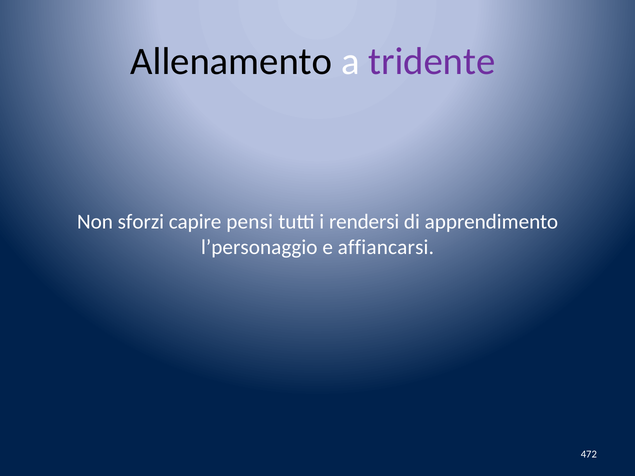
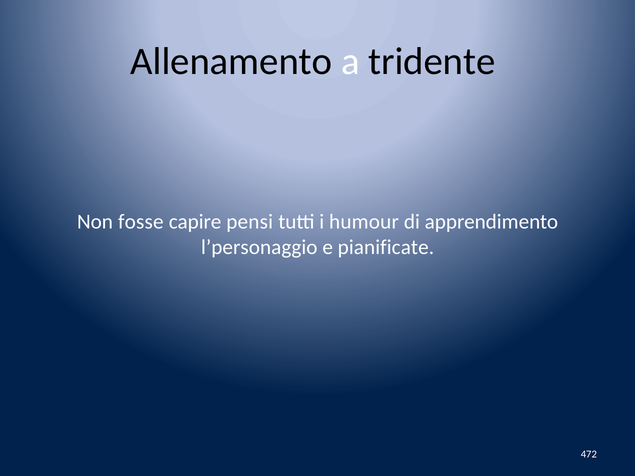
tridente colour: purple -> black (432, 61)
sforzi: sforzi -> fosse (141, 222)
rendersi: rendersi -> humour (364, 222)
affiancarsi: affiancarsi -> pianificate (386, 247)
